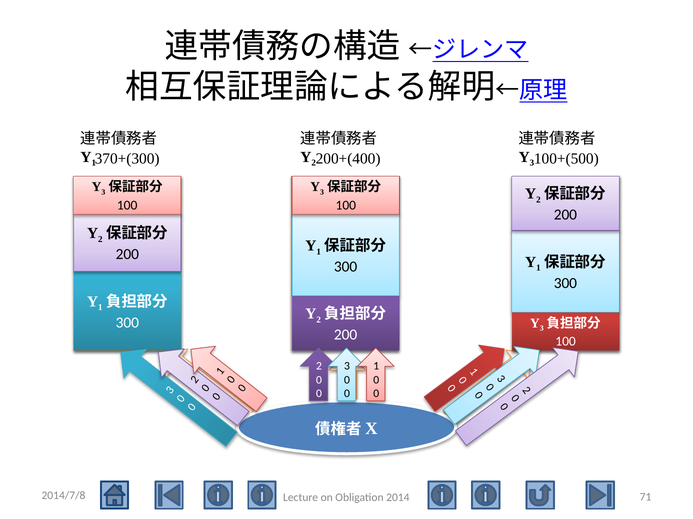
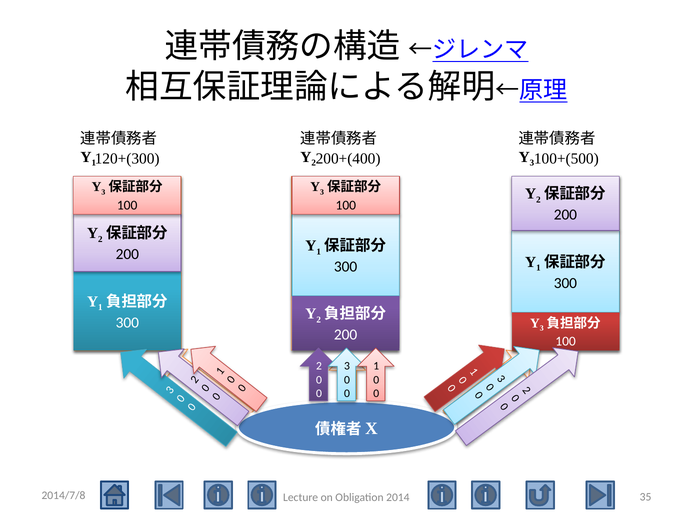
370+(300: 370+(300 -> 120+(300 (127, 159)
71: 71 -> 35 (646, 498)
